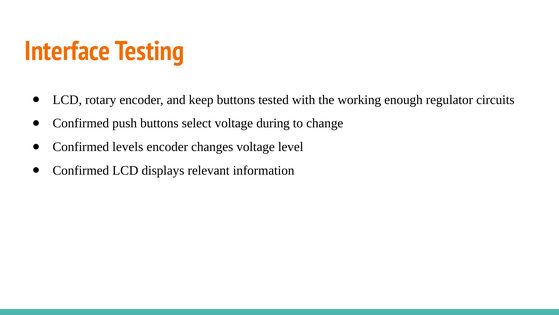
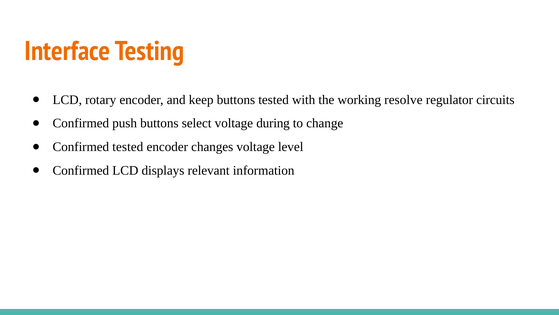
enough: enough -> resolve (403, 100)
Confirmed levels: levels -> tested (128, 147)
